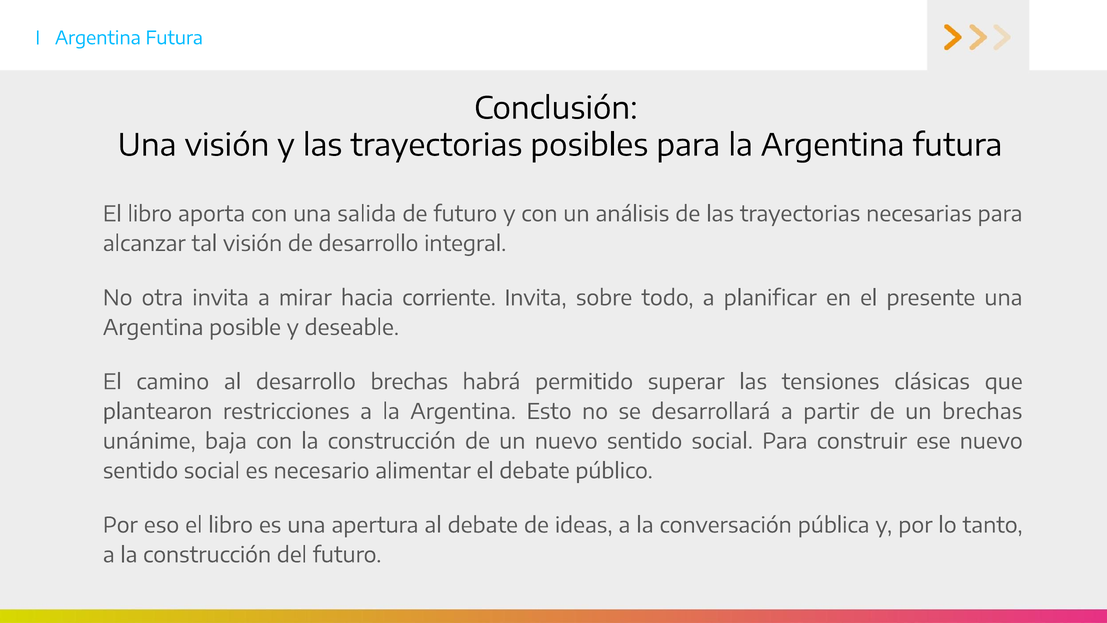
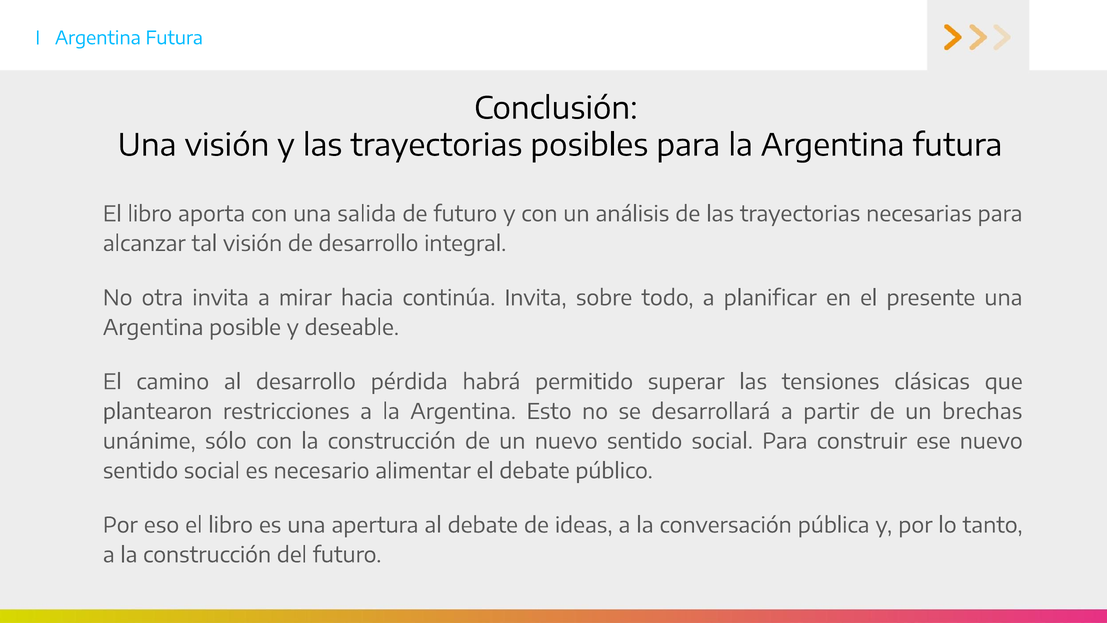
corriente: corriente -> continúa (449, 298)
desarrollo brechas: brechas -> pérdida (409, 382)
baja: baja -> sólo (226, 441)
